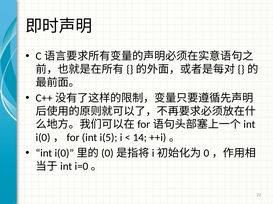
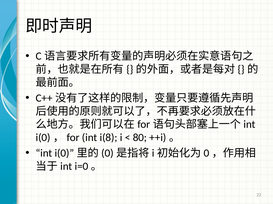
i(5: i(5 -> i(8 (109, 138)
14: 14 -> 80 (140, 138)
